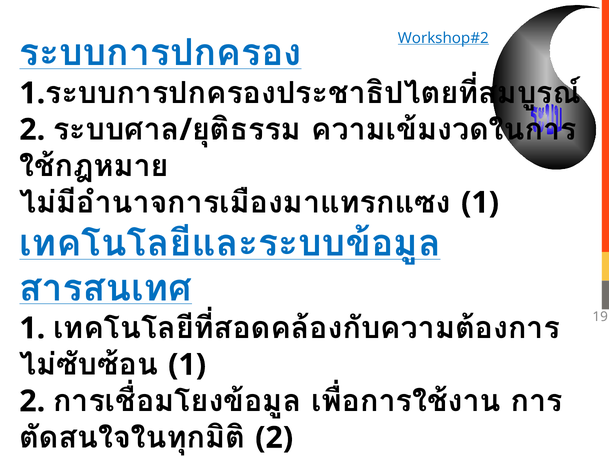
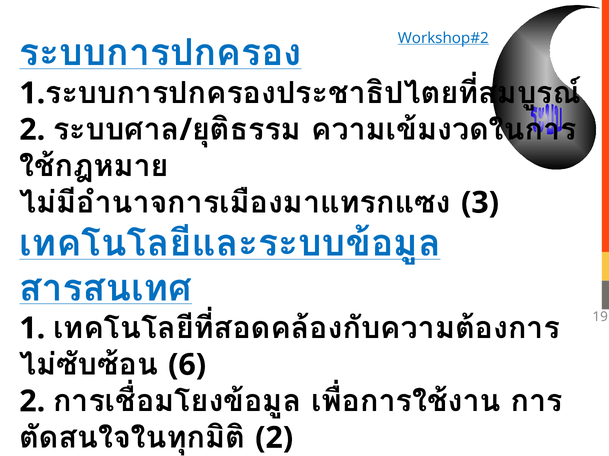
1: 1 -> 3 (480, 203)
1: 1 -> 6 (187, 365)
